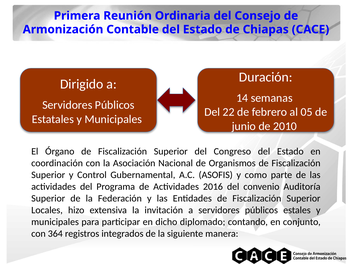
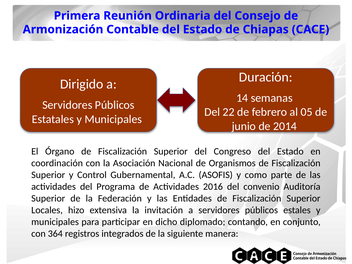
2010: 2010 -> 2014 (285, 126)
